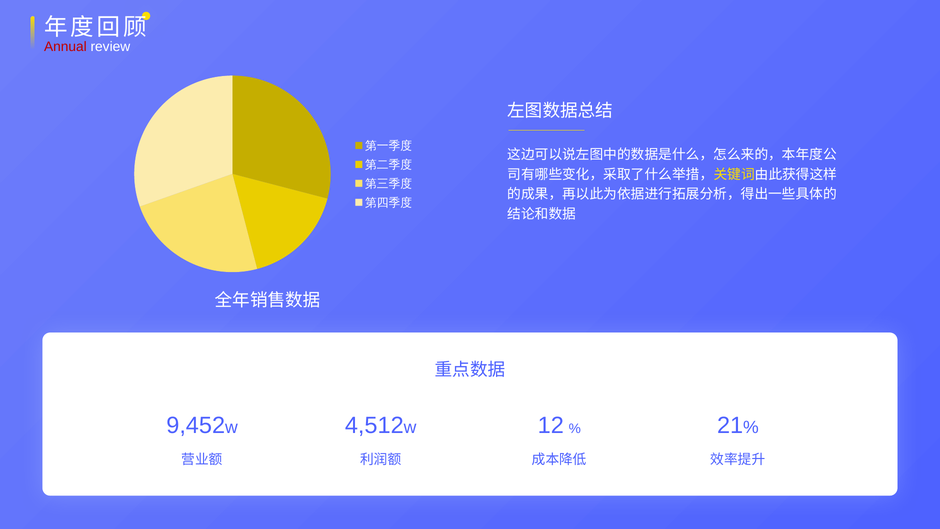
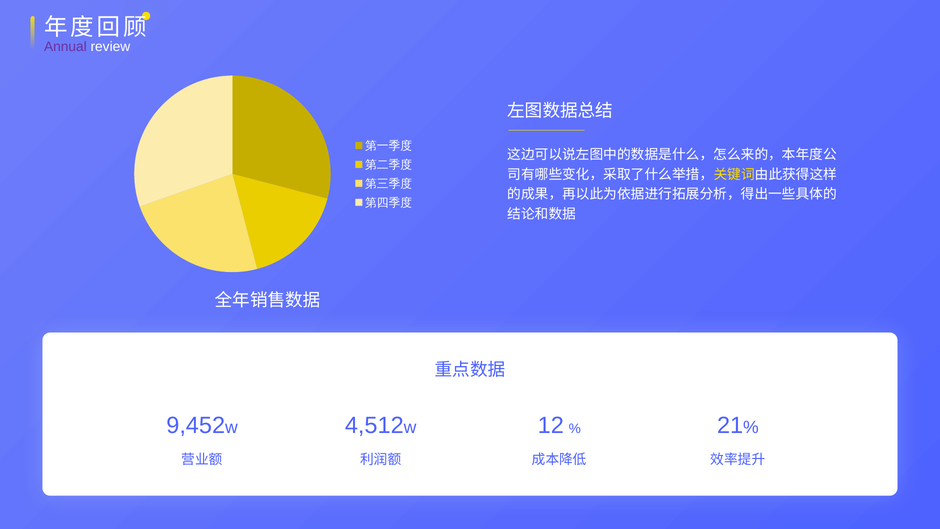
Annual colour: red -> purple (65, 47)
